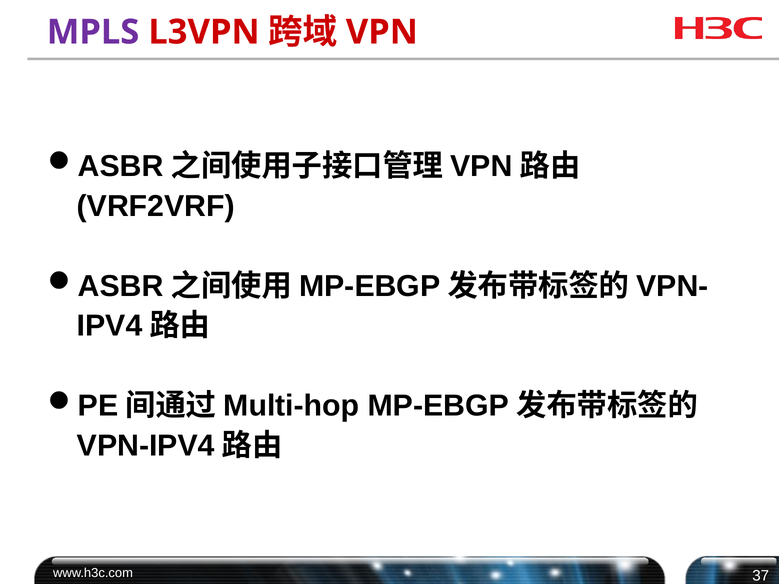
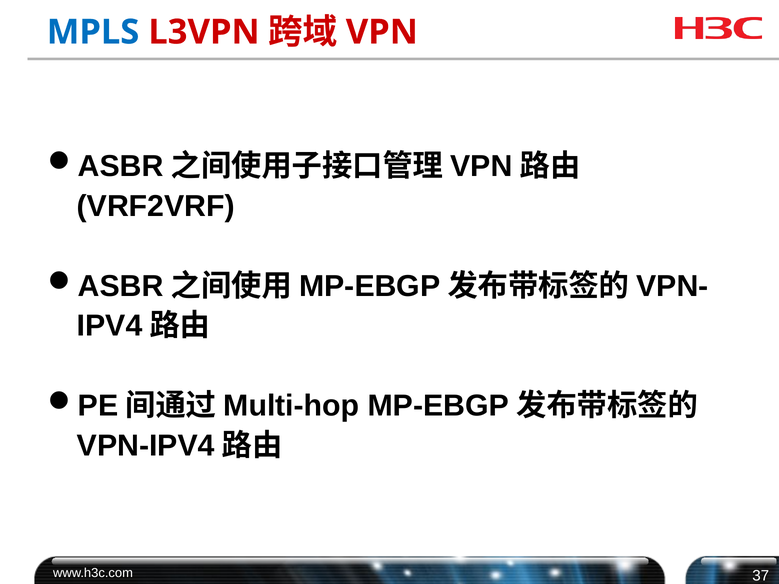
MPLS colour: purple -> blue (93, 32)
